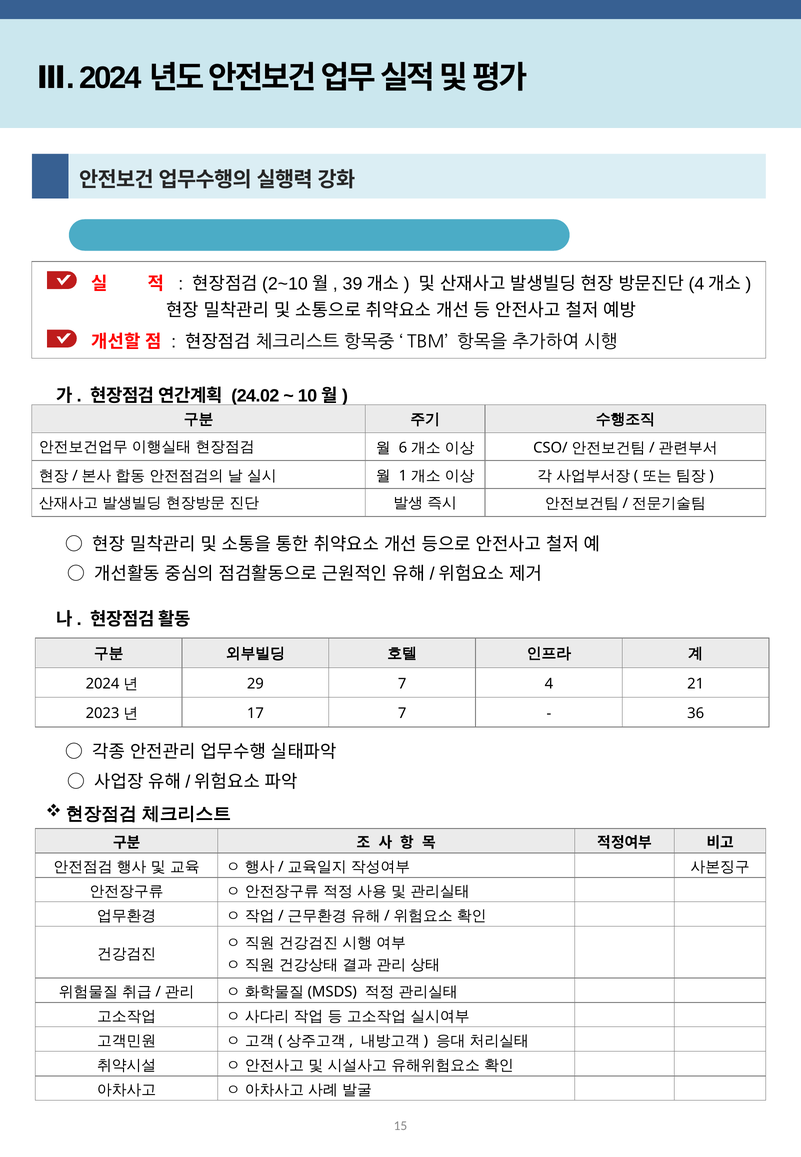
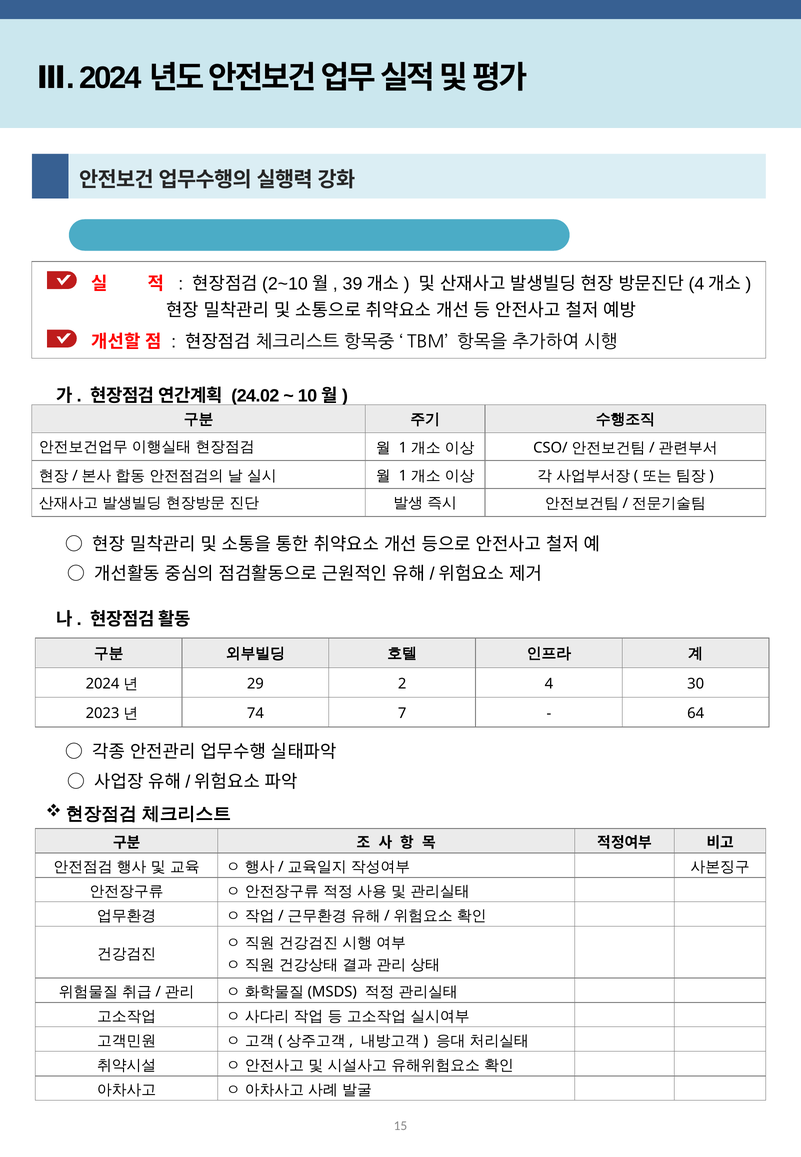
6: 6 -> 1 (403, 448)
29 7: 7 -> 2 (402, 684)
21: 21 -> 30 (696, 684)
17: 17 -> 74 (255, 713)
36: 36 -> 64 (696, 713)
